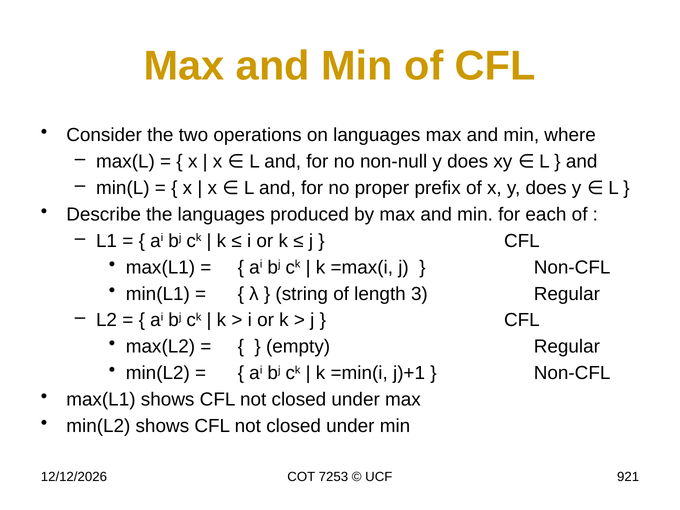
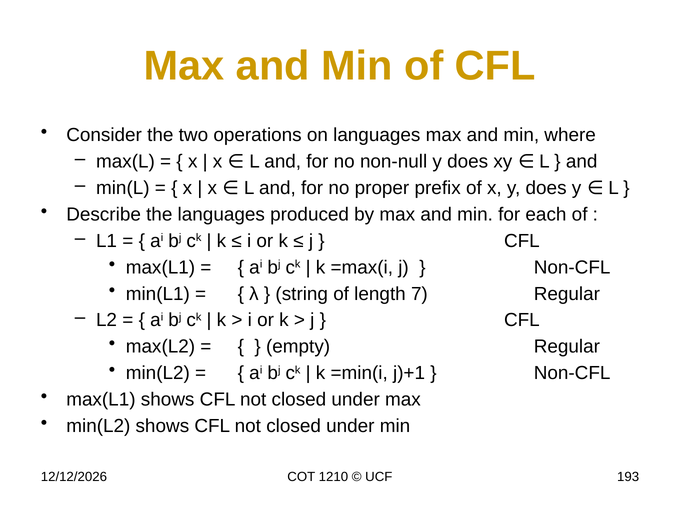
3: 3 -> 7 (419, 294)
7253: 7253 -> 1210 (333, 477)
921: 921 -> 193 (628, 477)
